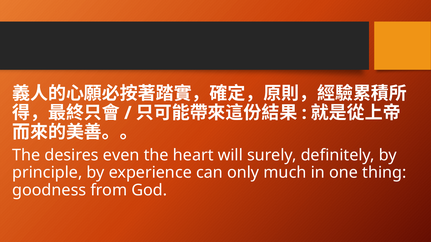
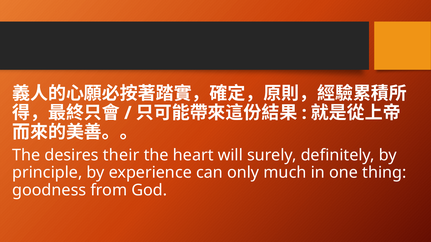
even: even -> their (121, 155)
